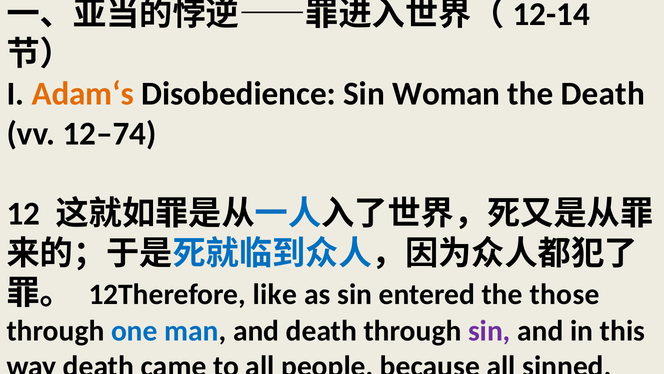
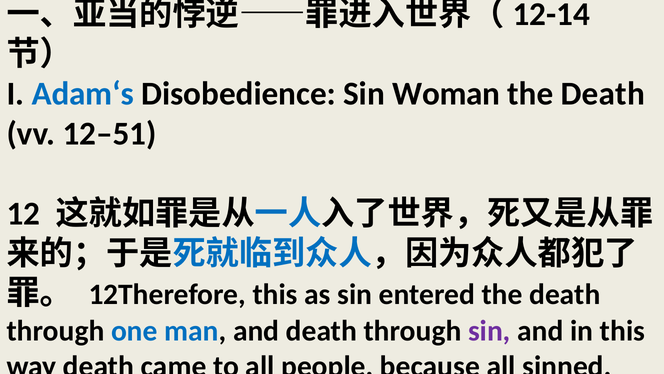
Adam‘s colour: orange -> blue (83, 94)
12–74: 12–74 -> 12–51 (110, 134)
12Therefore like: like -> this (275, 294)
entered the those: those -> death (565, 294)
